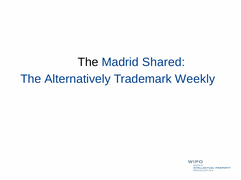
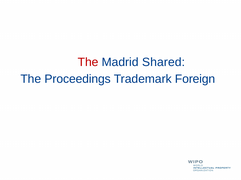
The colour: black -> red (88, 62)
Alternatively: Alternatively -> Proceedings (78, 79)
Weekly: Weekly -> Foreign (195, 79)
